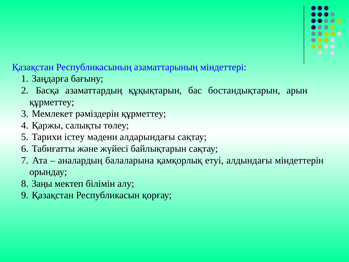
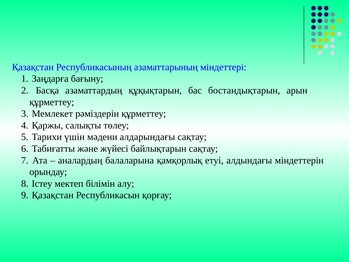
істеу: істеу -> үшін (75, 137)
Заңы: Заңы -> Істеу (42, 183)
